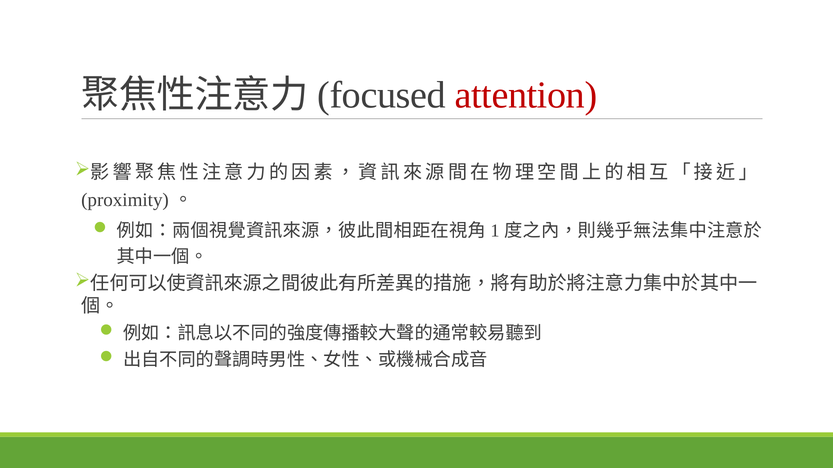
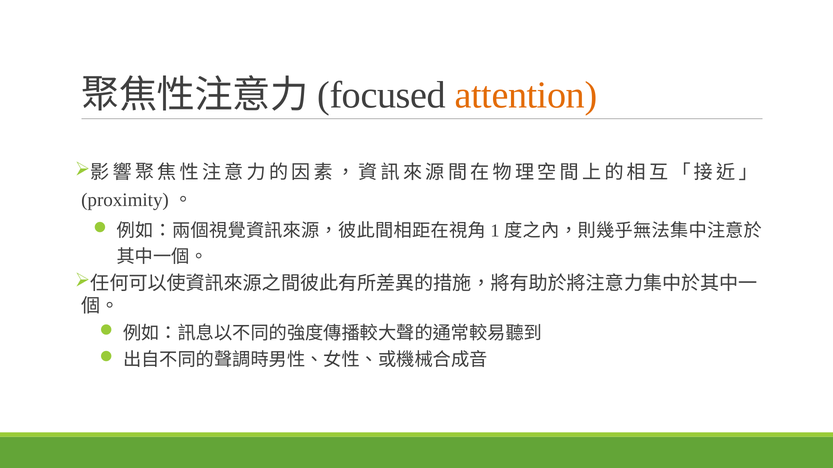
attention colour: red -> orange (526, 95)
